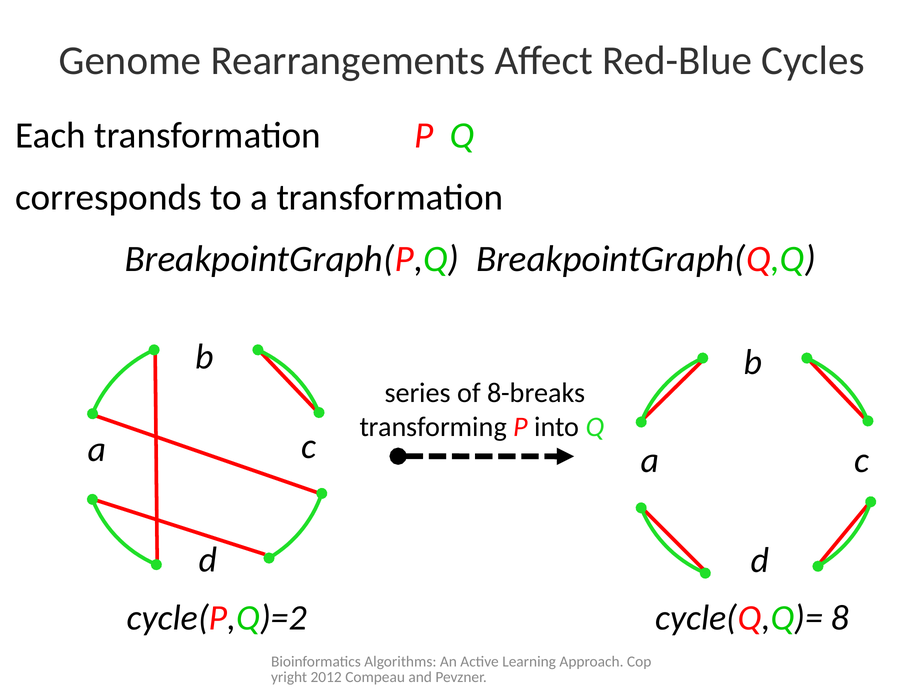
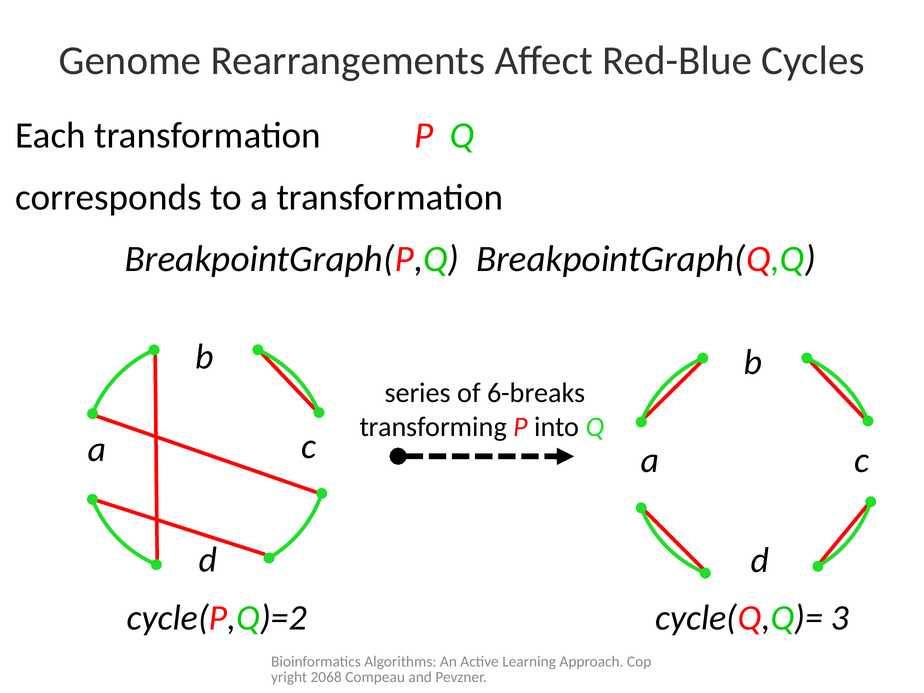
8-breaks: 8-breaks -> 6-breaks (536, 393)
8: 8 -> 3 (840, 618)
2012: 2012 -> 2068 (326, 677)
